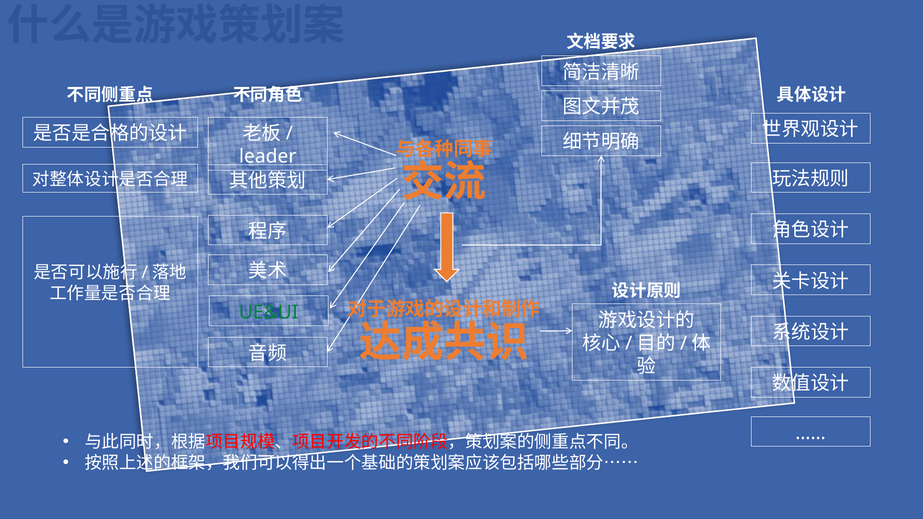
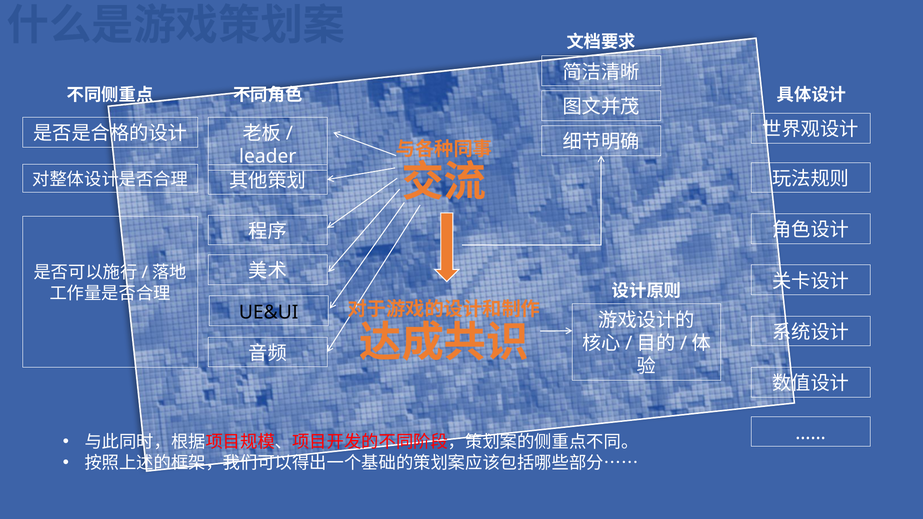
UE&UI colour: green -> black (269, 312)
